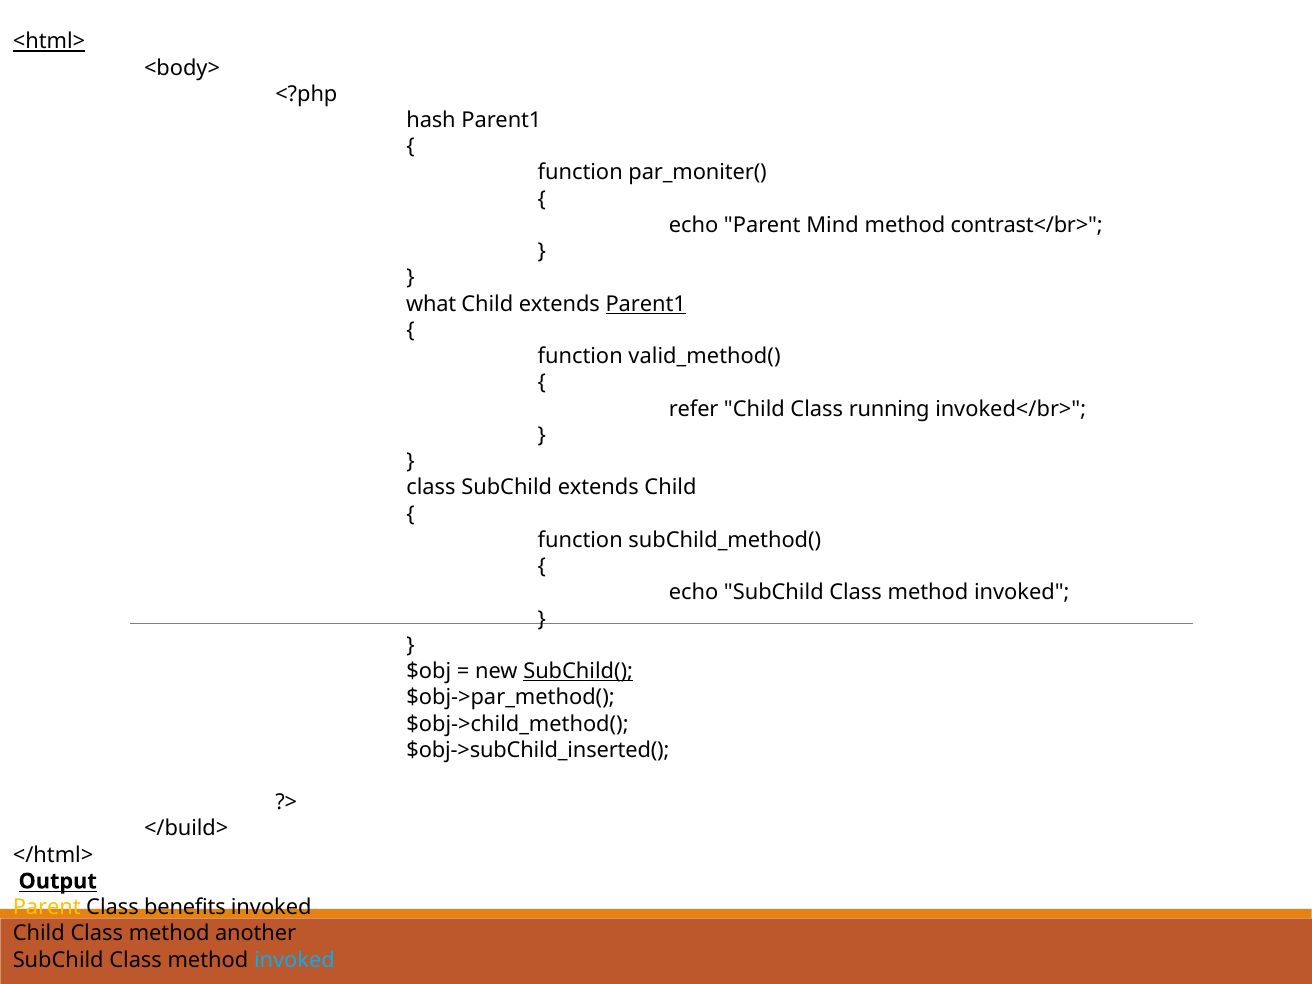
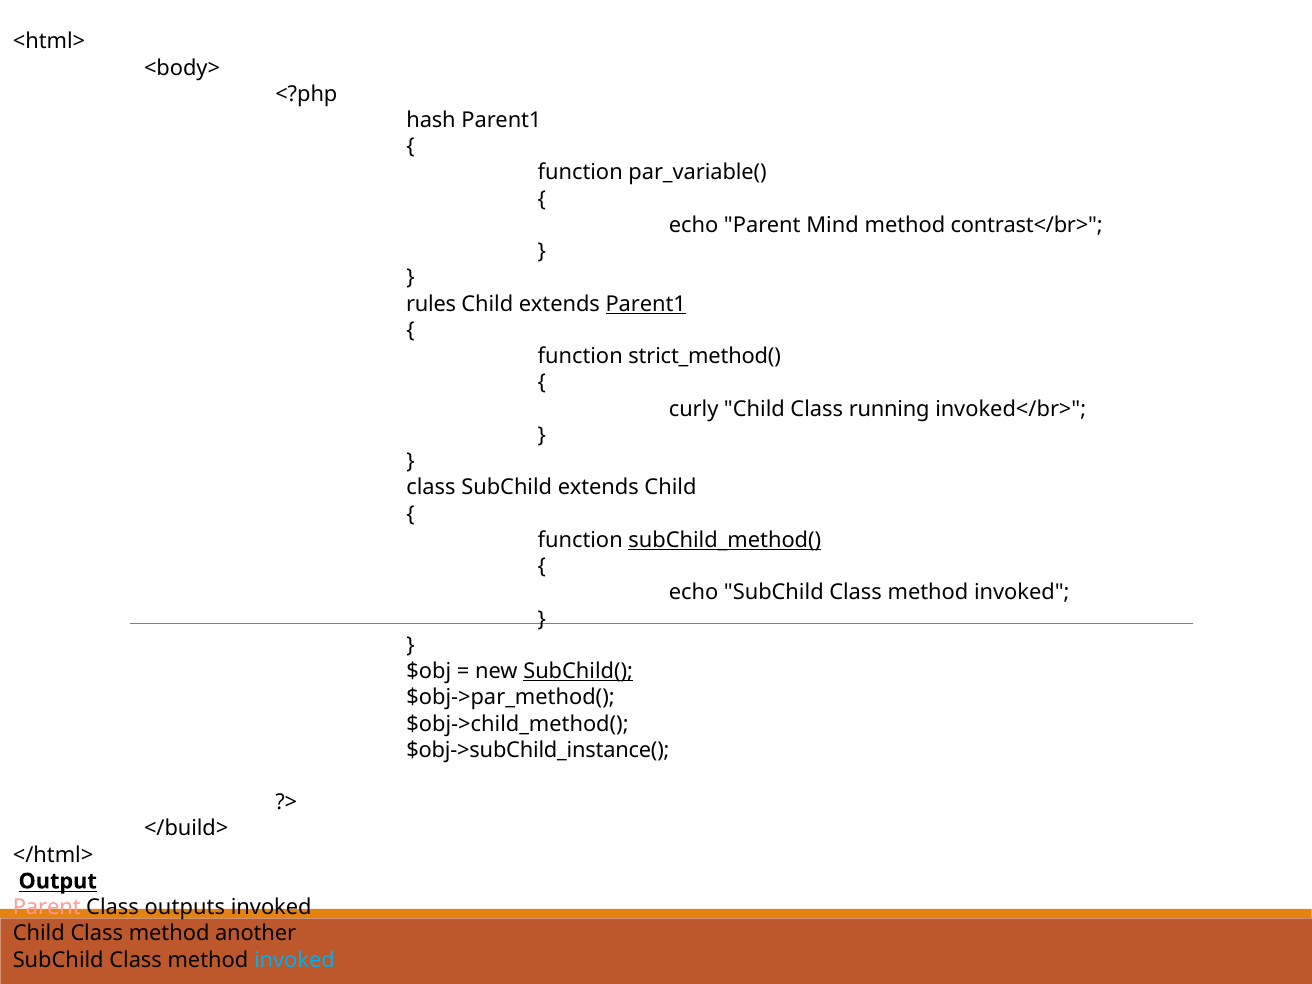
<html> underline: present -> none (49, 42)
par_moniter(: par_moniter( -> par_variable( (698, 173)
what: what -> rules (431, 304)
valid_method(: valid_method( -> strict_method( (705, 356)
refer: refer -> curly (694, 409)
subChild_method( underline: none -> present (725, 540)
$obj->subChild_inserted(: $obj->subChild_inserted( -> $obj->subChild_instance( (538, 750)
Parent colour: yellow -> pink (47, 907)
benefits: benefits -> outputs (185, 907)
